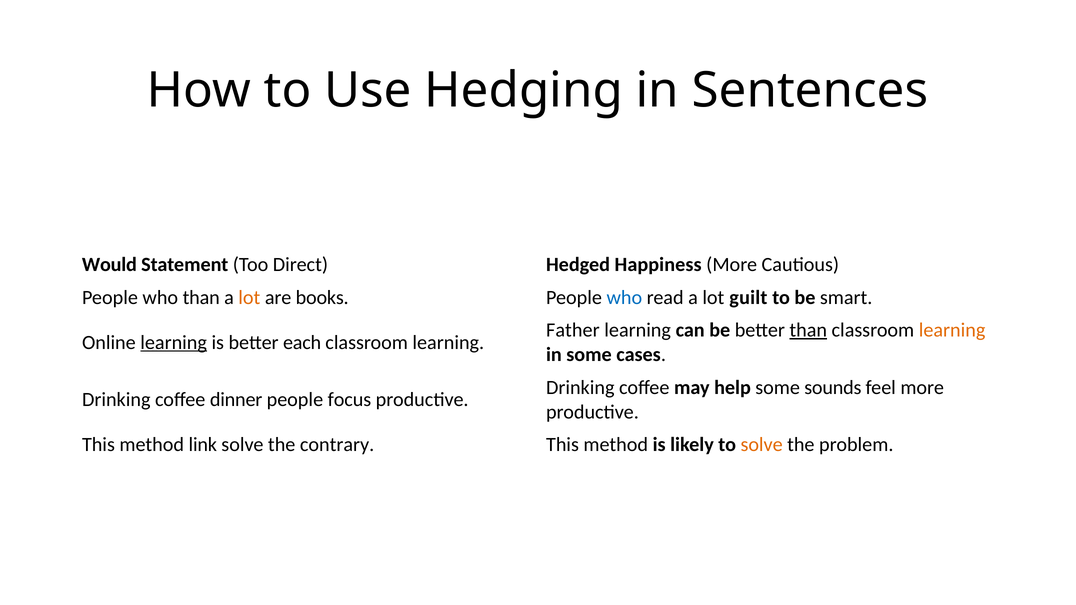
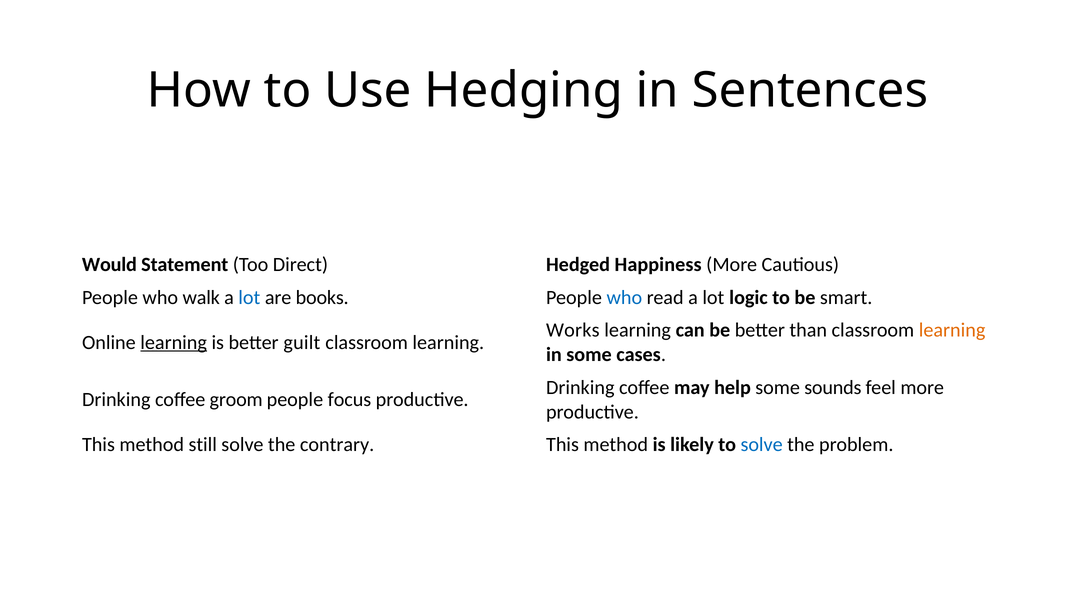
who than: than -> walk (201, 298)
lot colour: orange -> blue (249, 298)
guilt: guilt -> logic (749, 298)
Father: Father -> Works (573, 330)
than underline: present -> none (808, 330)
each: each -> guilt (302, 343)
dinner: dinner -> groom (236, 400)
link: link -> still (203, 445)
solve colour: orange -> blue (762, 445)
